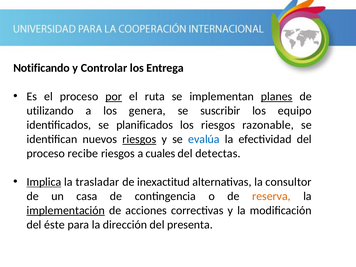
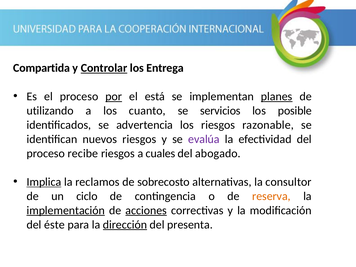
Notificando: Notificando -> Compartida (42, 68)
Controlar underline: none -> present (104, 68)
ruta: ruta -> está (155, 96)
genera: genera -> cuanto (147, 111)
suscribir: suscribir -> servicios (220, 111)
equipo: equipo -> posible (295, 111)
planificados: planificados -> advertencia (145, 125)
riesgos underline: present -> none (139, 139)
evalúa colour: blue -> purple (204, 139)
detectas: detectas -> abogado (218, 153)
trasladar: trasladar -> reclamos (97, 182)
inexactitud: inexactitud -> sobrecosto (164, 182)
casa: casa -> ciclo (87, 196)
acciones underline: none -> present (146, 210)
dirección underline: none -> present (125, 225)
